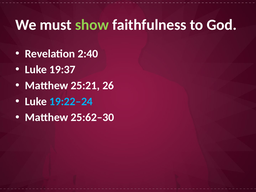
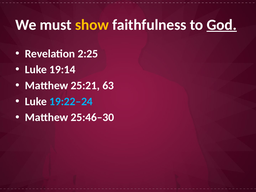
show colour: light green -> yellow (92, 25)
God underline: none -> present (222, 25)
2:40: 2:40 -> 2:25 (88, 54)
19:37: 19:37 -> 19:14 (62, 70)
26: 26 -> 63 (108, 86)
25:62–30: 25:62–30 -> 25:46–30 (92, 117)
